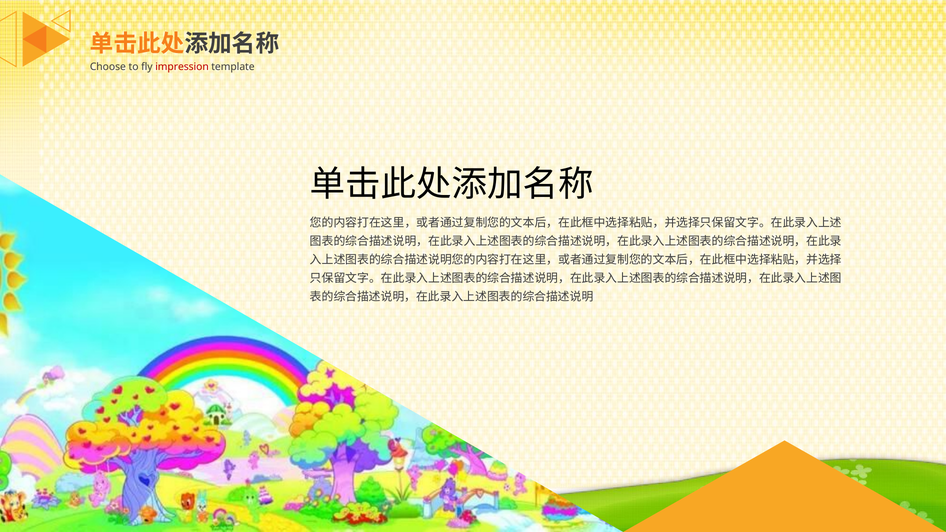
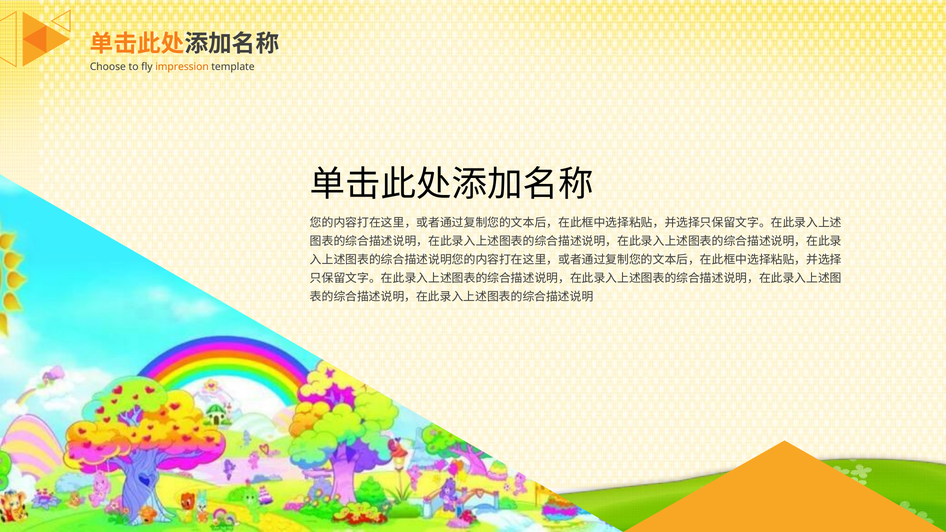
impression colour: red -> orange (182, 67)
